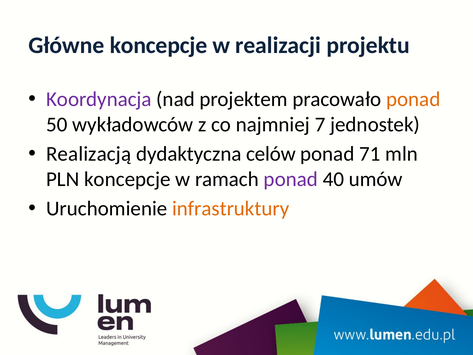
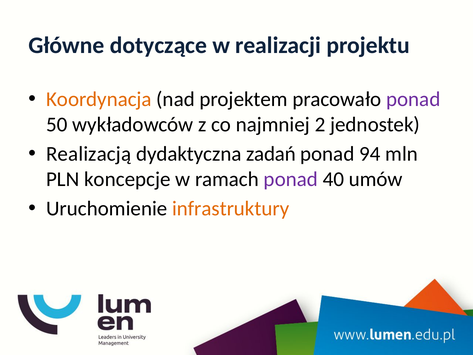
Główne koncepcje: koncepcje -> dotyczące (158, 45)
Koordynacja colour: purple -> orange (99, 99)
ponad colour: orange -> purple (413, 99)
7: 7 -> 2 (320, 124)
celów: celów -> zadań (271, 154)
71: 71 -> 94 (370, 154)
